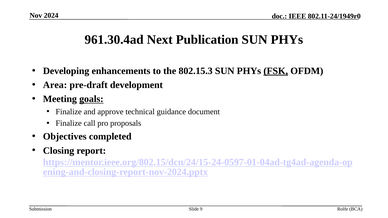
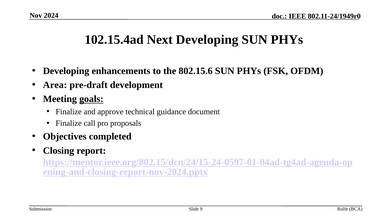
961.30.4ad: 961.30.4ad -> 102.15.4ad (114, 40)
Next Publication: Publication -> Developing (207, 40)
802.15.3: 802.15.3 -> 802.15.6 (196, 71)
FSK underline: present -> none (276, 71)
